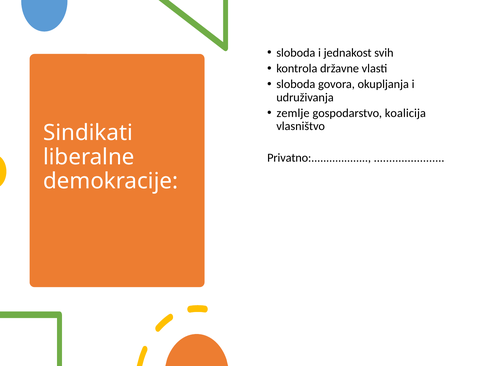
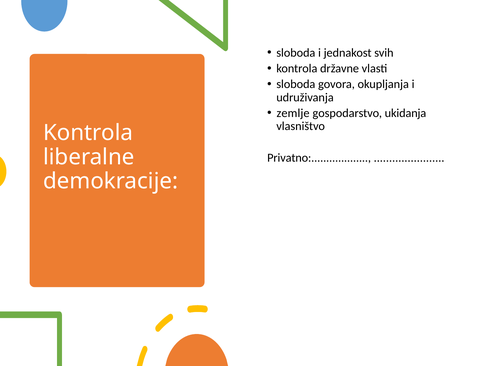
koalicija: koalicija -> ukidanja (405, 113)
Sindikati: Sindikati -> Kontrola (88, 133)
